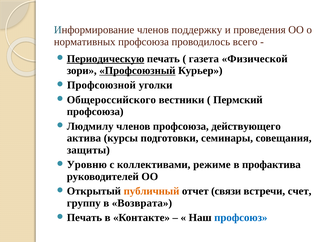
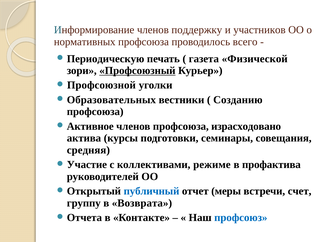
проведения: проведения -> участников (259, 30)
Периодическую underline: present -> none (106, 59)
Общероссийского: Общероссийского -> Образовательных (111, 100)
Пермский: Пермский -> Созданию (238, 100)
Людмилу: Людмилу -> Активное (90, 126)
действующего: действующего -> израсходовано (246, 126)
защиты: защиты -> средняя (88, 150)
Уровню: Уровню -> Участие (87, 165)
публичный colour: orange -> blue (152, 191)
связи: связи -> меры (226, 191)
Печать: Печать -> Отчета (84, 218)
